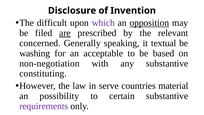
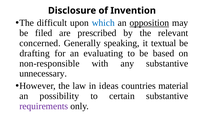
which colour: purple -> blue (103, 23)
are underline: present -> none (65, 33)
washing: washing -> drafting (35, 53)
acceptable: acceptable -> evaluating (103, 53)
non-negotiation: non-negotiation -> non-responsible (49, 63)
constituting: constituting -> unnecessary (43, 73)
serve: serve -> ideas (109, 86)
